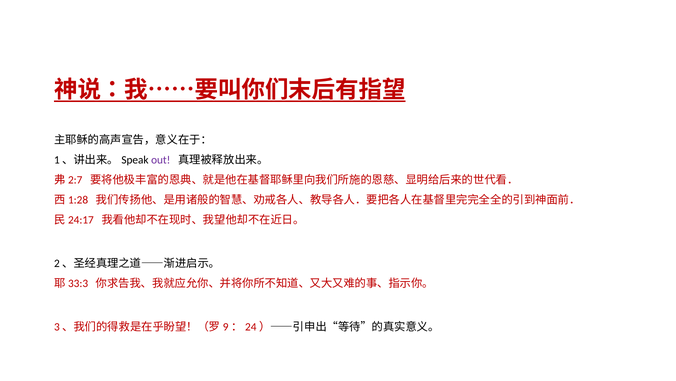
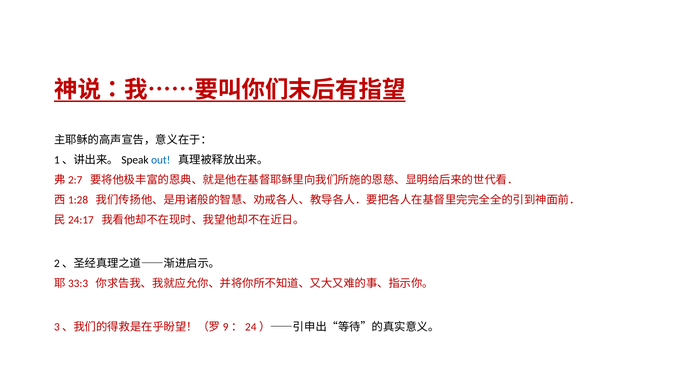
out colour: purple -> blue (161, 160)
